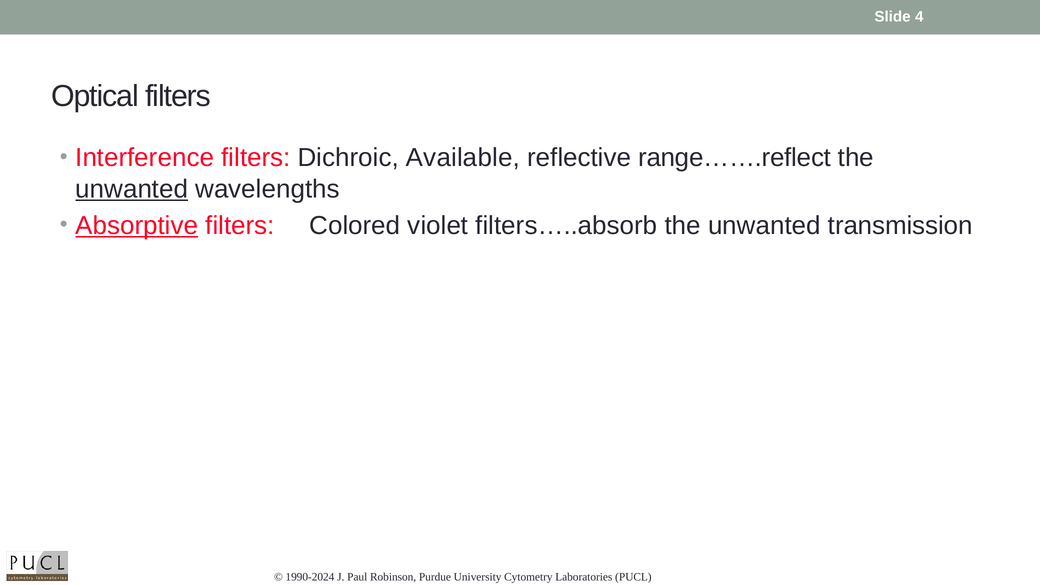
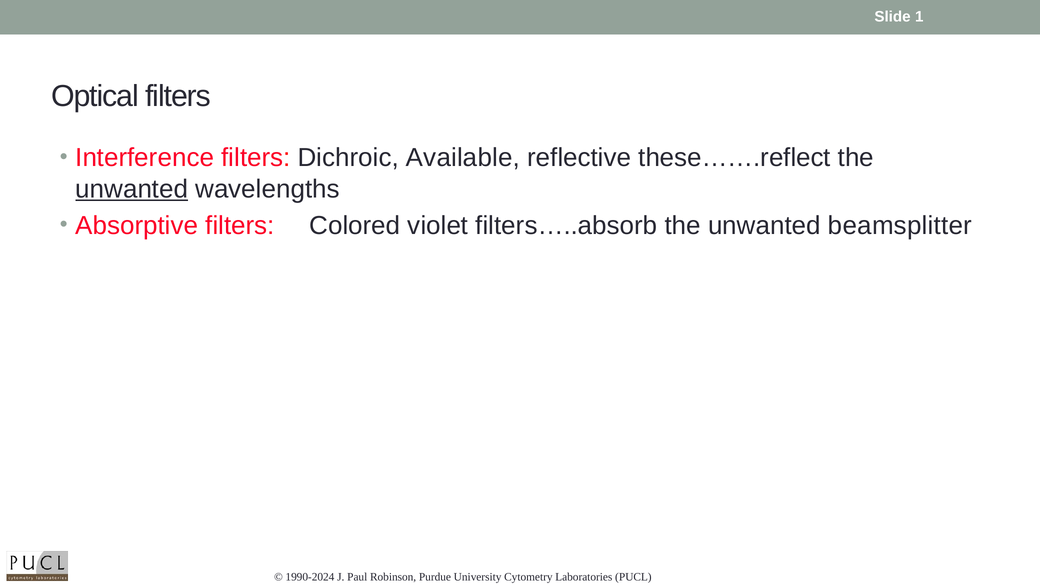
4: 4 -> 1 (919, 17)
range…….reflect: range…….reflect -> these…….reflect (735, 158)
Absorptive underline: present -> none (137, 225)
transmission: transmission -> beamsplitter (900, 225)
